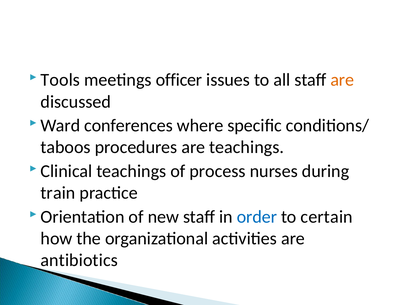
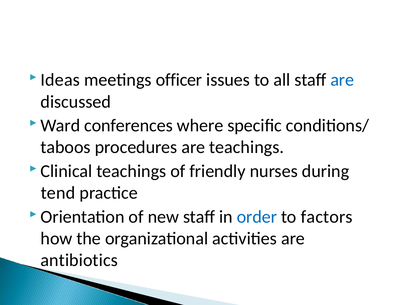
Tools: Tools -> Ideas (60, 80)
are colour: orange -> blue (342, 80)
process: process -> friendly (217, 171)
train: train -> tend (58, 193)
certain: certain -> factors (327, 217)
